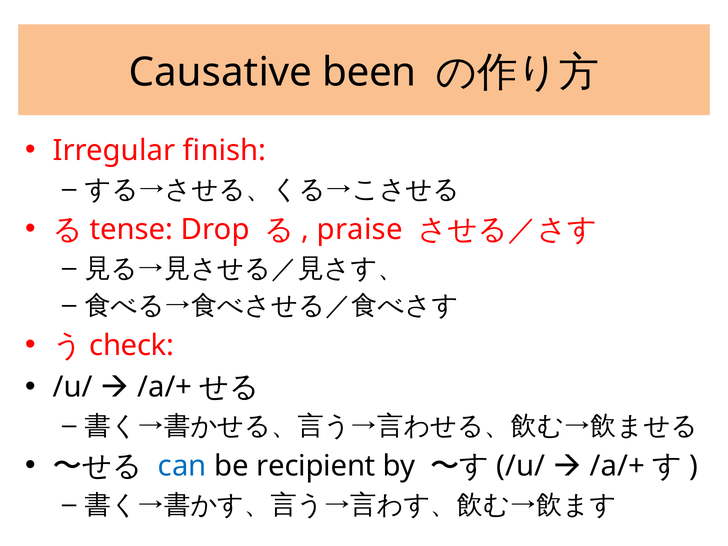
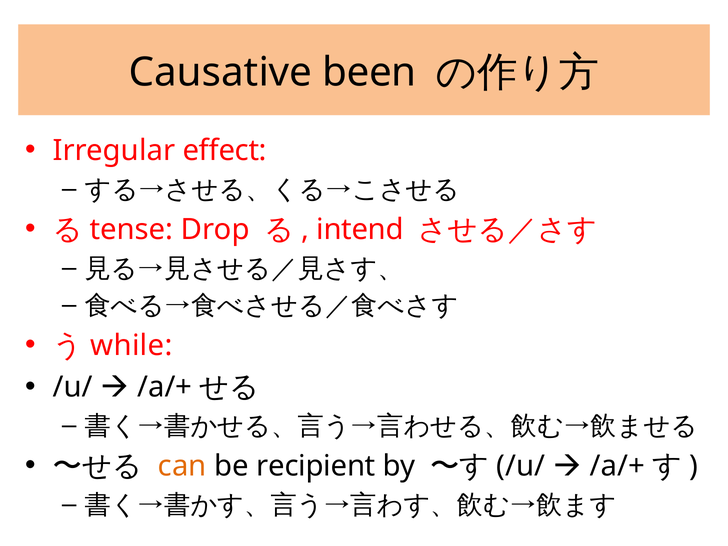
finish: finish -> effect (225, 151)
praise: praise -> intend (360, 230)
check: check -> while (131, 346)
can colour: blue -> orange (182, 466)
